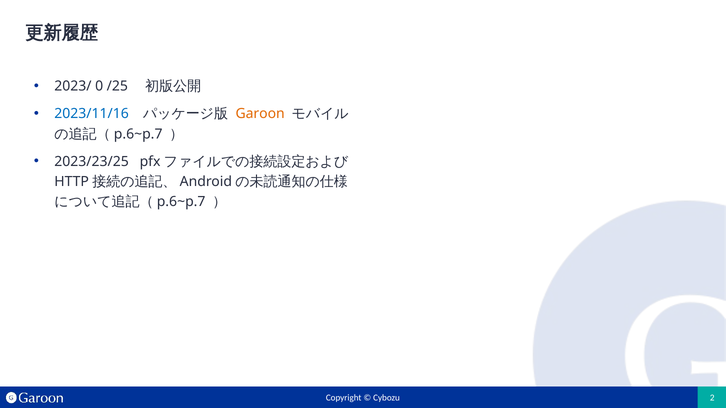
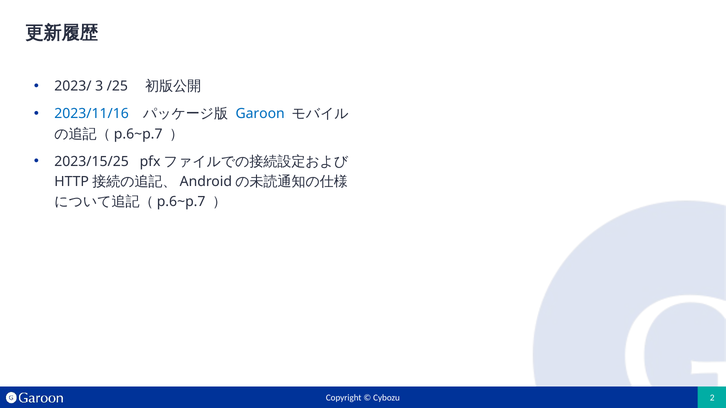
0: 0 -> 3 (99, 86)
Garoon colour: orange -> blue (260, 114)
2023/23/25: 2023/23/25 -> 2023/15/25 (92, 162)
